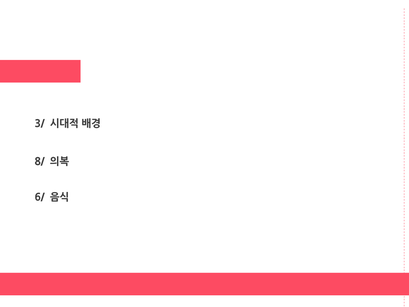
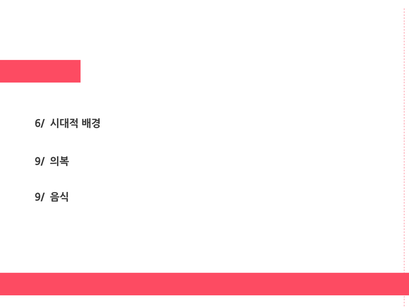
3/: 3/ -> 6/ (40, 124)
8/: 8/ -> 9/ (40, 162)
6/: 6/ -> 9/ (40, 197)
